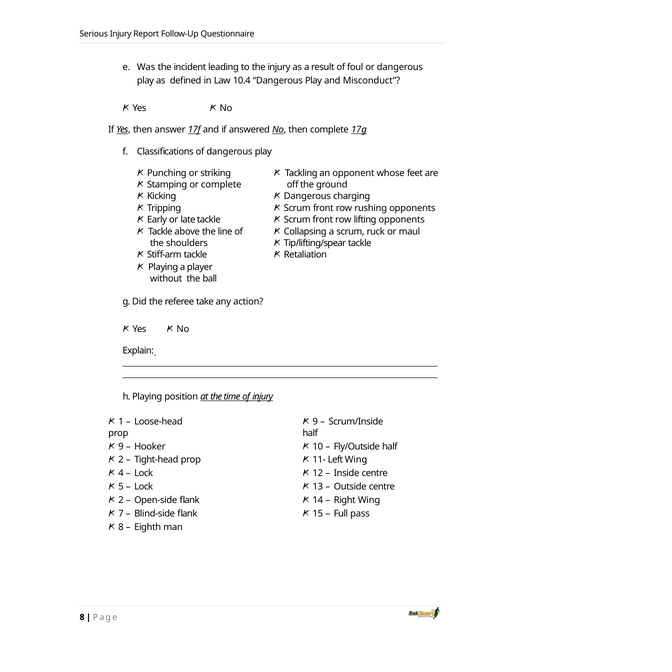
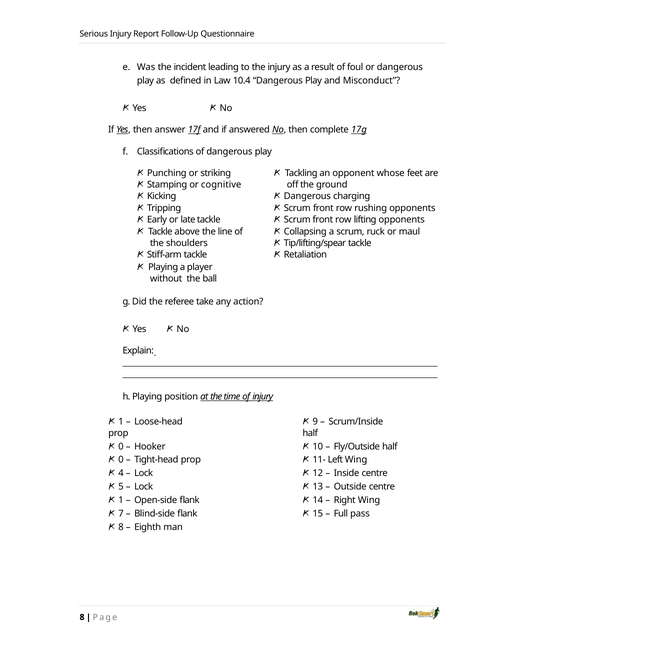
or complete: complete -> cognitive (221, 185)
9: 9 -> 0 (121, 447)
2: 2 -> 0 (121, 460)
2: 2 -> 1 (121, 500)
